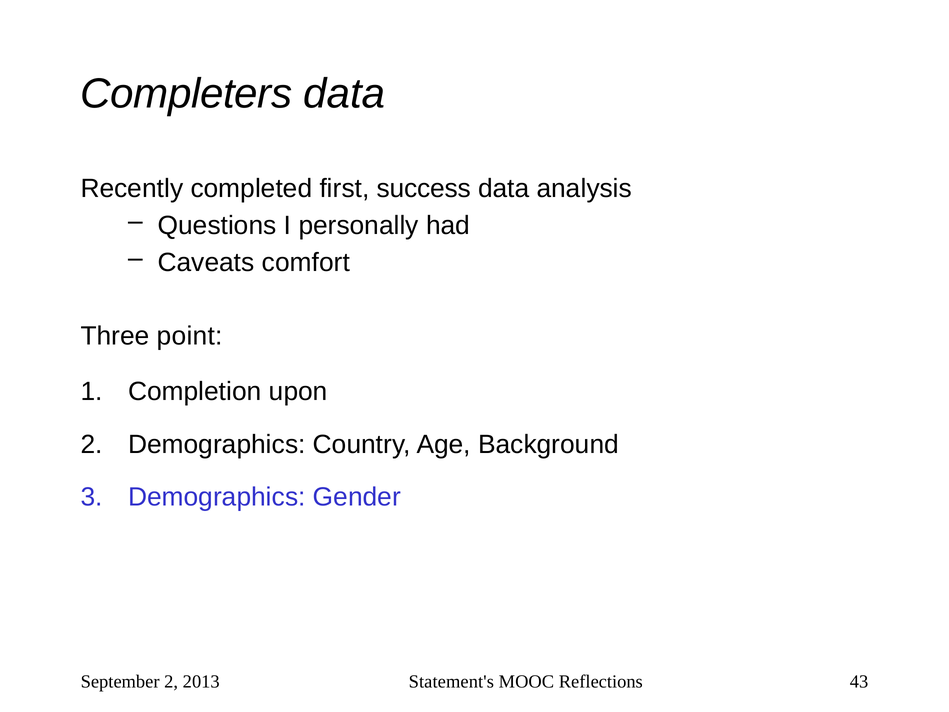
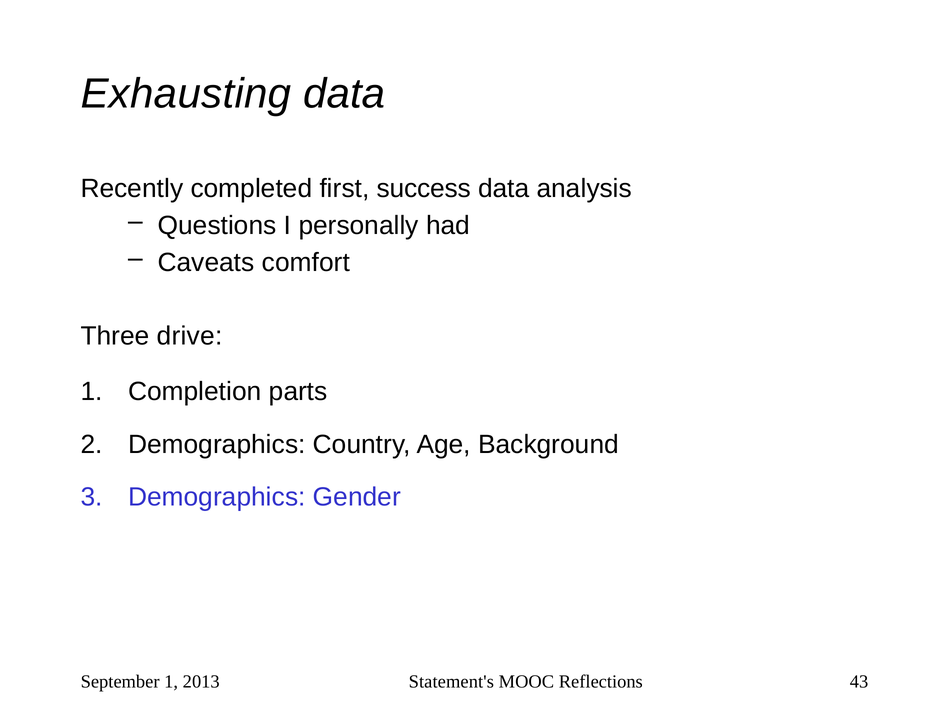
Completers: Completers -> Exhausting (186, 94)
point: point -> drive (190, 336)
upon: upon -> parts (298, 392)
September 2: 2 -> 1 (171, 681)
